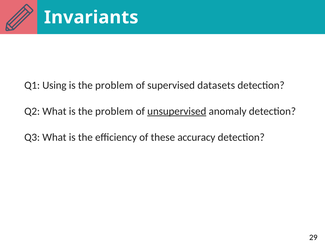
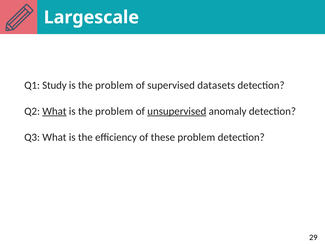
Invariants: Invariants -> Largescale (91, 17)
Using: Using -> Study (54, 85)
What underline: none -> present (54, 111)
these accuracy: accuracy -> problem (196, 137)
